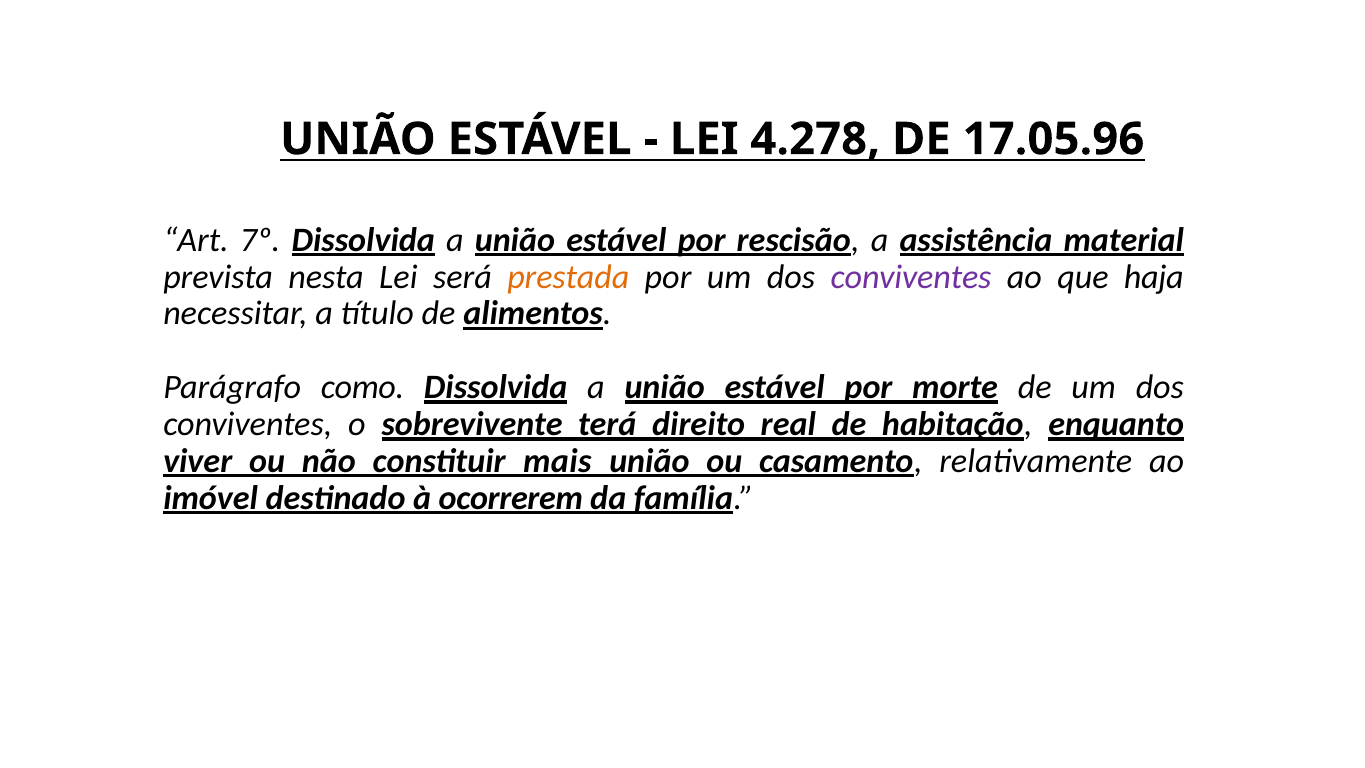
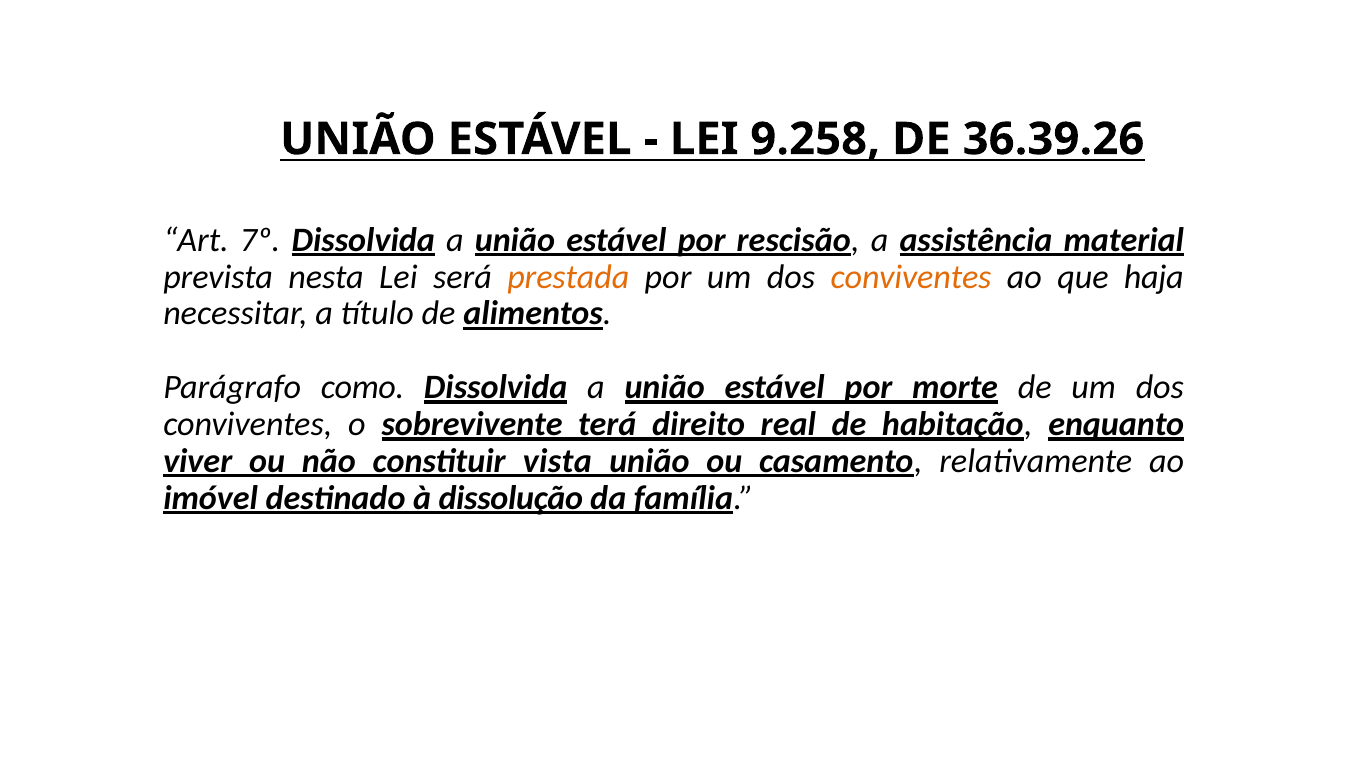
4.278: 4.278 -> 9.258 (815, 139)
17.05.96: 17.05.96 -> 36.39.26 (1053, 139)
conviventes colour: purple -> orange (911, 277)
mais: mais -> vista (557, 461)
ocorrerem: ocorrerem -> dissolução (511, 498)
